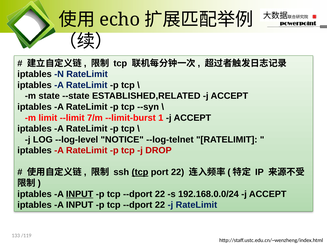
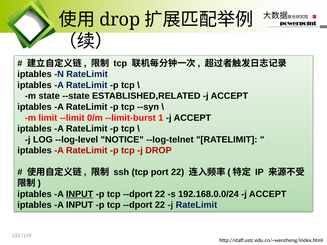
echo: echo -> drop (120, 20)
7/m: 7/m -> 0/m (95, 118)
tcp underline: present -> none (140, 172)
